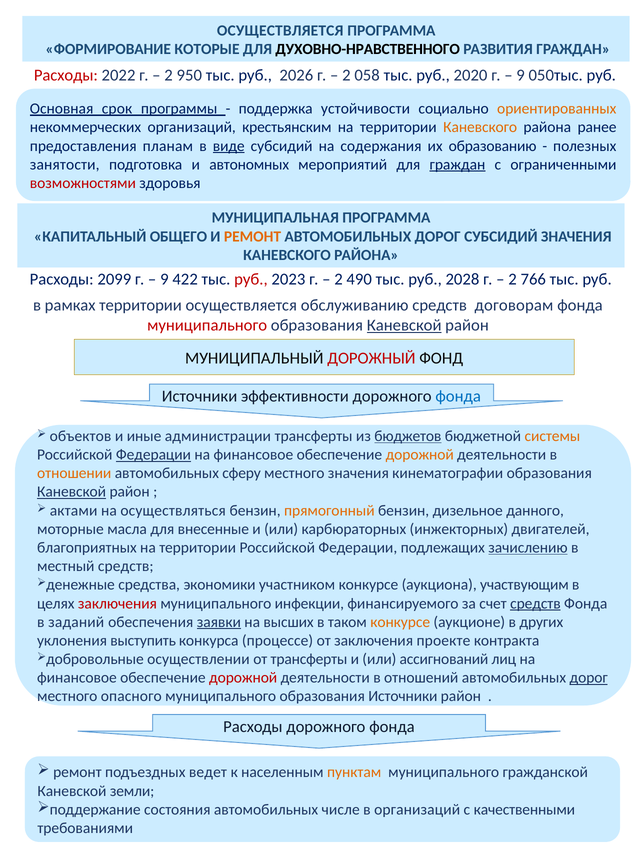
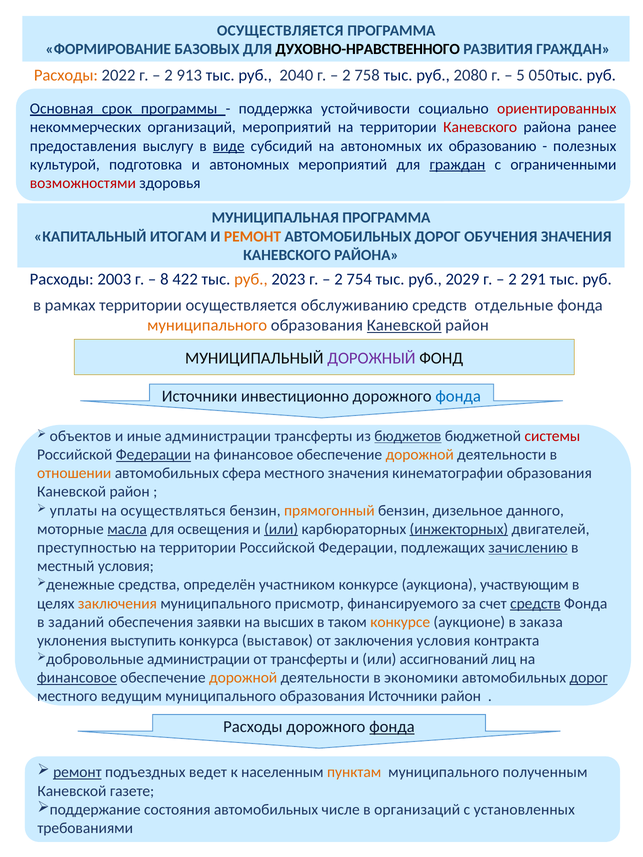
КОТОРЫЕ: КОТОРЫЕ -> БАЗОВЫХ (207, 49)
Расходы colour: red -> orange (66, 75)
950: 950 -> 913 (189, 75)
2026: 2026 -> 2040 (296, 75)
058: 058 -> 758 (367, 75)
2020: 2020 -> 2080 (471, 75)
9: 9 -> 5 (521, 75)
ориентированных colour: orange -> red (557, 109)
организаций крестьянским: крестьянским -> мероприятий (287, 127)
Каневского colour: orange -> red (480, 127)
планам: планам -> выслугу (168, 146)
на содержания: содержания -> автономных (381, 146)
занятости: занятости -> культурой (65, 165)
ОБЩЕГО: ОБЩЕГО -> ИТОГАМ (178, 237)
ДОРОГ СУБСИДИЙ: СУБСИДИЙ -> ОБУЧЕНИЯ (501, 237)
2099: 2099 -> 2003 (114, 279)
9: 9 -> 8 (164, 279)
руб colour: red -> orange (251, 279)
490: 490 -> 754 (359, 279)
2028: 2028 -> 2029 (462, 279)
766: 766 -> 291 (533, 279)
договорам: договорам -> отдельные (514, 305)
муниципального colour: red -> orange (207, 325)
ДОРОЖНЫЙ colour: red -> purple (371, 358)
эффективности: эффективности -> инвестиционно (295, 396)
системы colour: orange -> red (552, 436)
сферу: сферу -> сфера (242, 473)
Каневской underline: present -> none (72, 492)
актами: актами -> уплаты (74, 511)
масла underline: none -> present (127, 529)
внесенные: внесенные -> освещения (213, 529)
или underline: none -> present (281, 529)
инжекторных underline: none -> present (459, 529)
благоприятных: благоприятных -> преступностью (87, 548)
местный средств: средств -> условия (126, 566)
экономики: экономики -> определён (220, 585)
заключения colour: red -> orange (117, 604)
инфекции: инфекции -> присмотр (309, 604)
заявки underline: present -> none (219, 622)
других: других -> заказа (541, 622)
процессе: процессе -> выставок (278, 641)
заключения проекте: проекте -> условия (443, 641)
осуществлении: осуществлении -> администрации (199, 659)
финансовое underline: none -> present (77, 678)
дорожной colour: red -> orange (243, 678)
отношений: отношений -> экономики (421, 678)
опасного: опасного -> ведущим (131, 697)
фонда underline: none -> present (392, 727)
ремонт underline: none -> present (77, 773)
гражданской: гражданской -> полученным (545, 773)
земли: земли -> газете (132, 791)
качественными: качественными -> установленных (524, 810)
